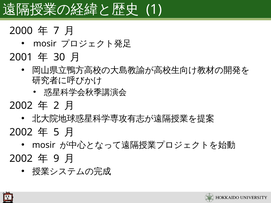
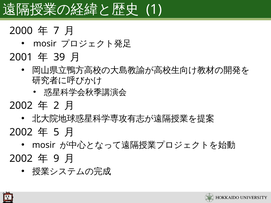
30: 30 -> 39 (59, 57)
